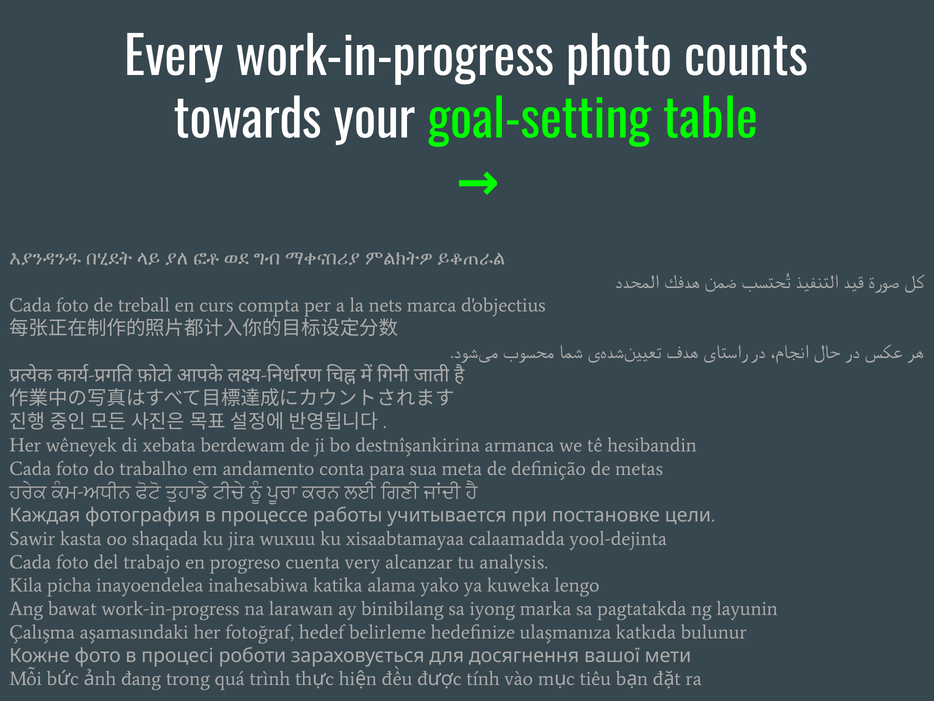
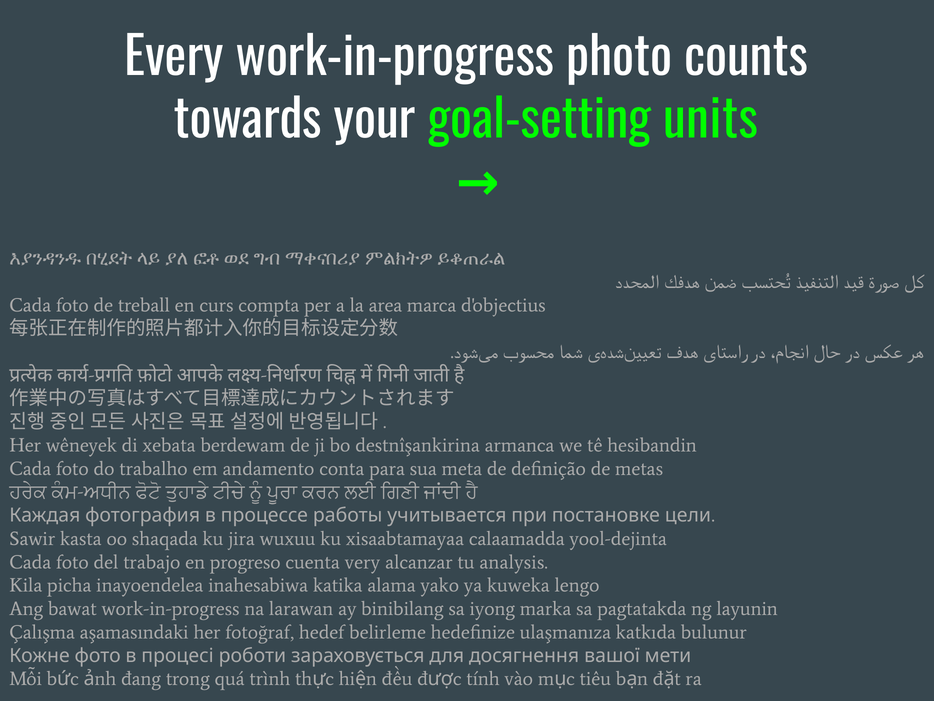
table: table -> units (711, 120)
nets: nets -> area (385, 305)
